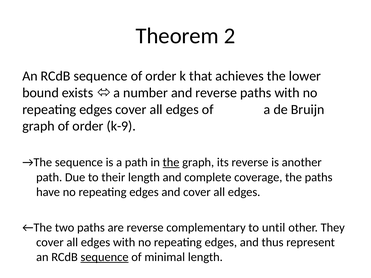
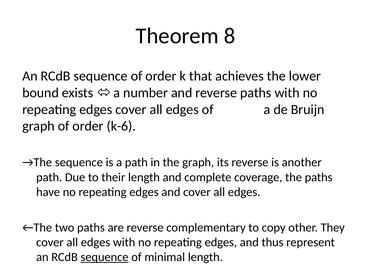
2: 2 -> 8 (230, 36)
k-9: k-9 -> k-6 (121, 126)
the underline: present -> none (171, 163)
until: until -> copy (274, 228)
